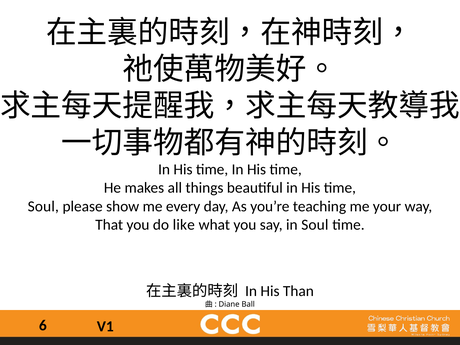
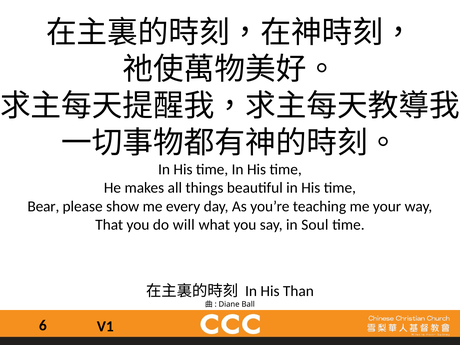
Soul: Soul -> Bear (43, 206)
like: like -> will (184, 225)
